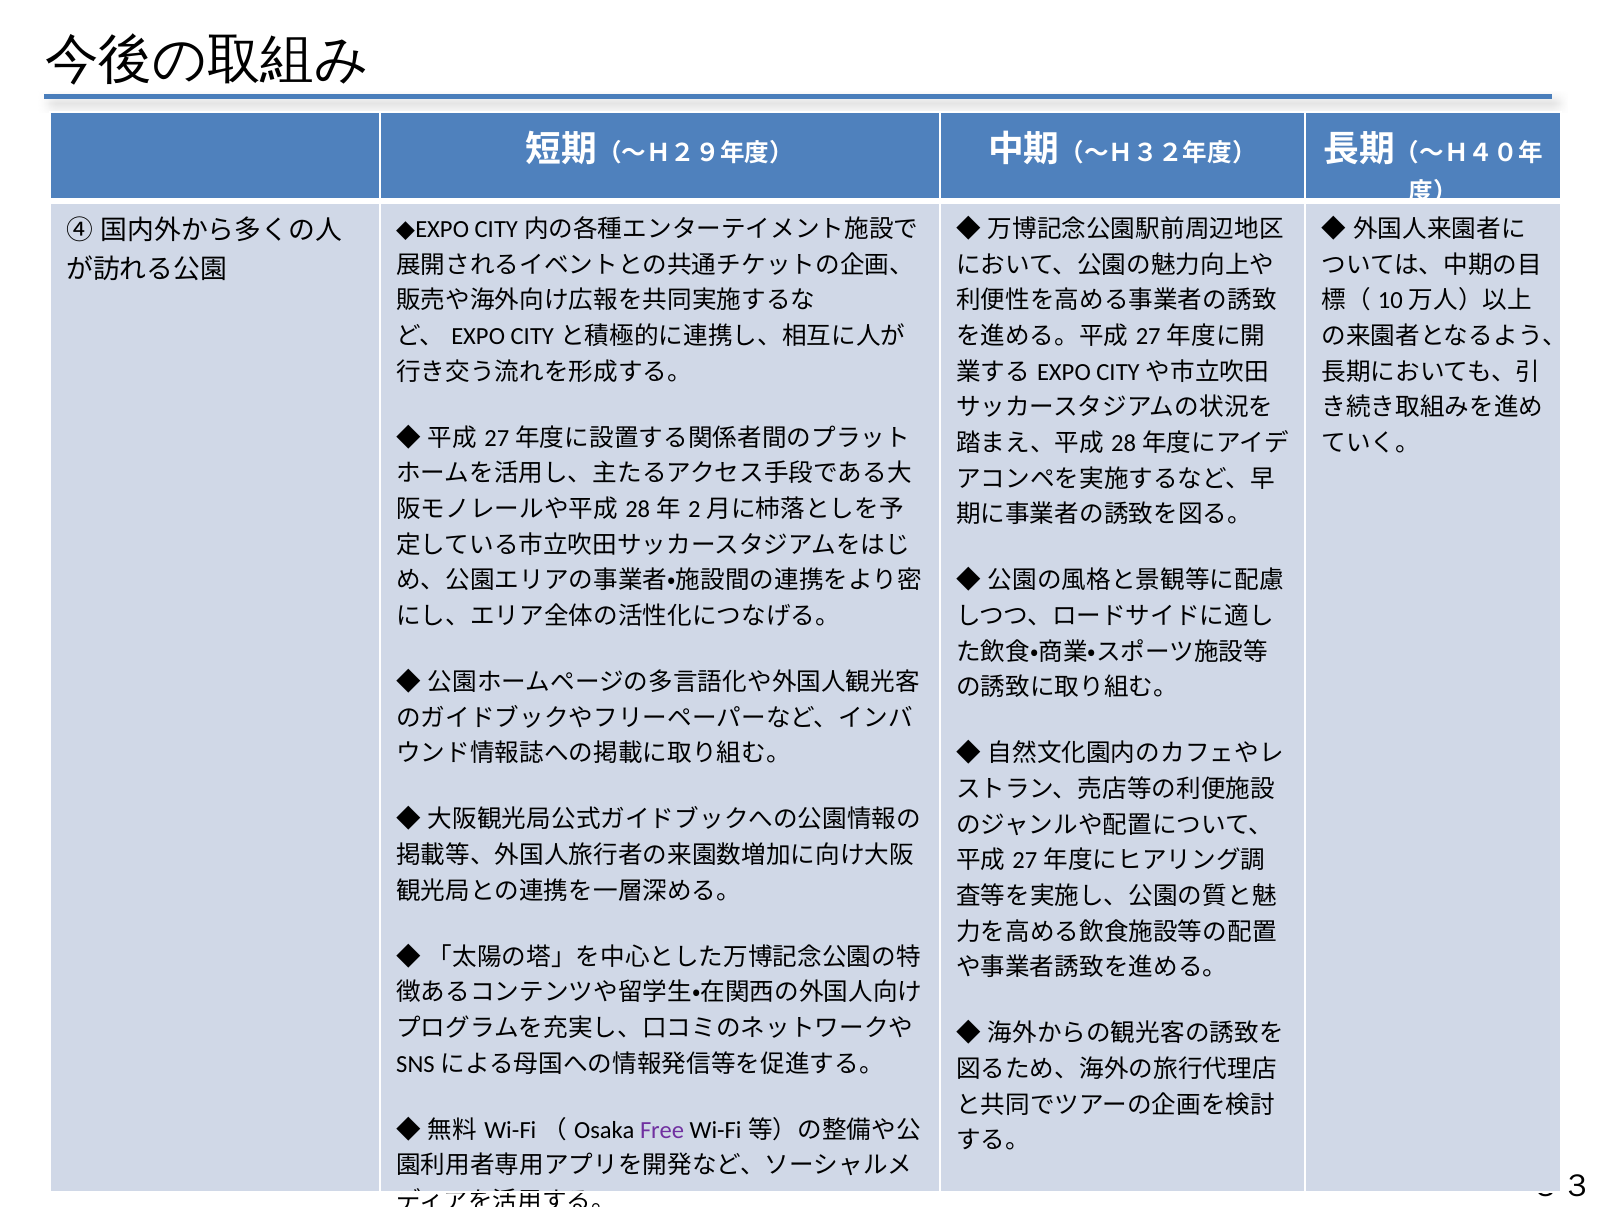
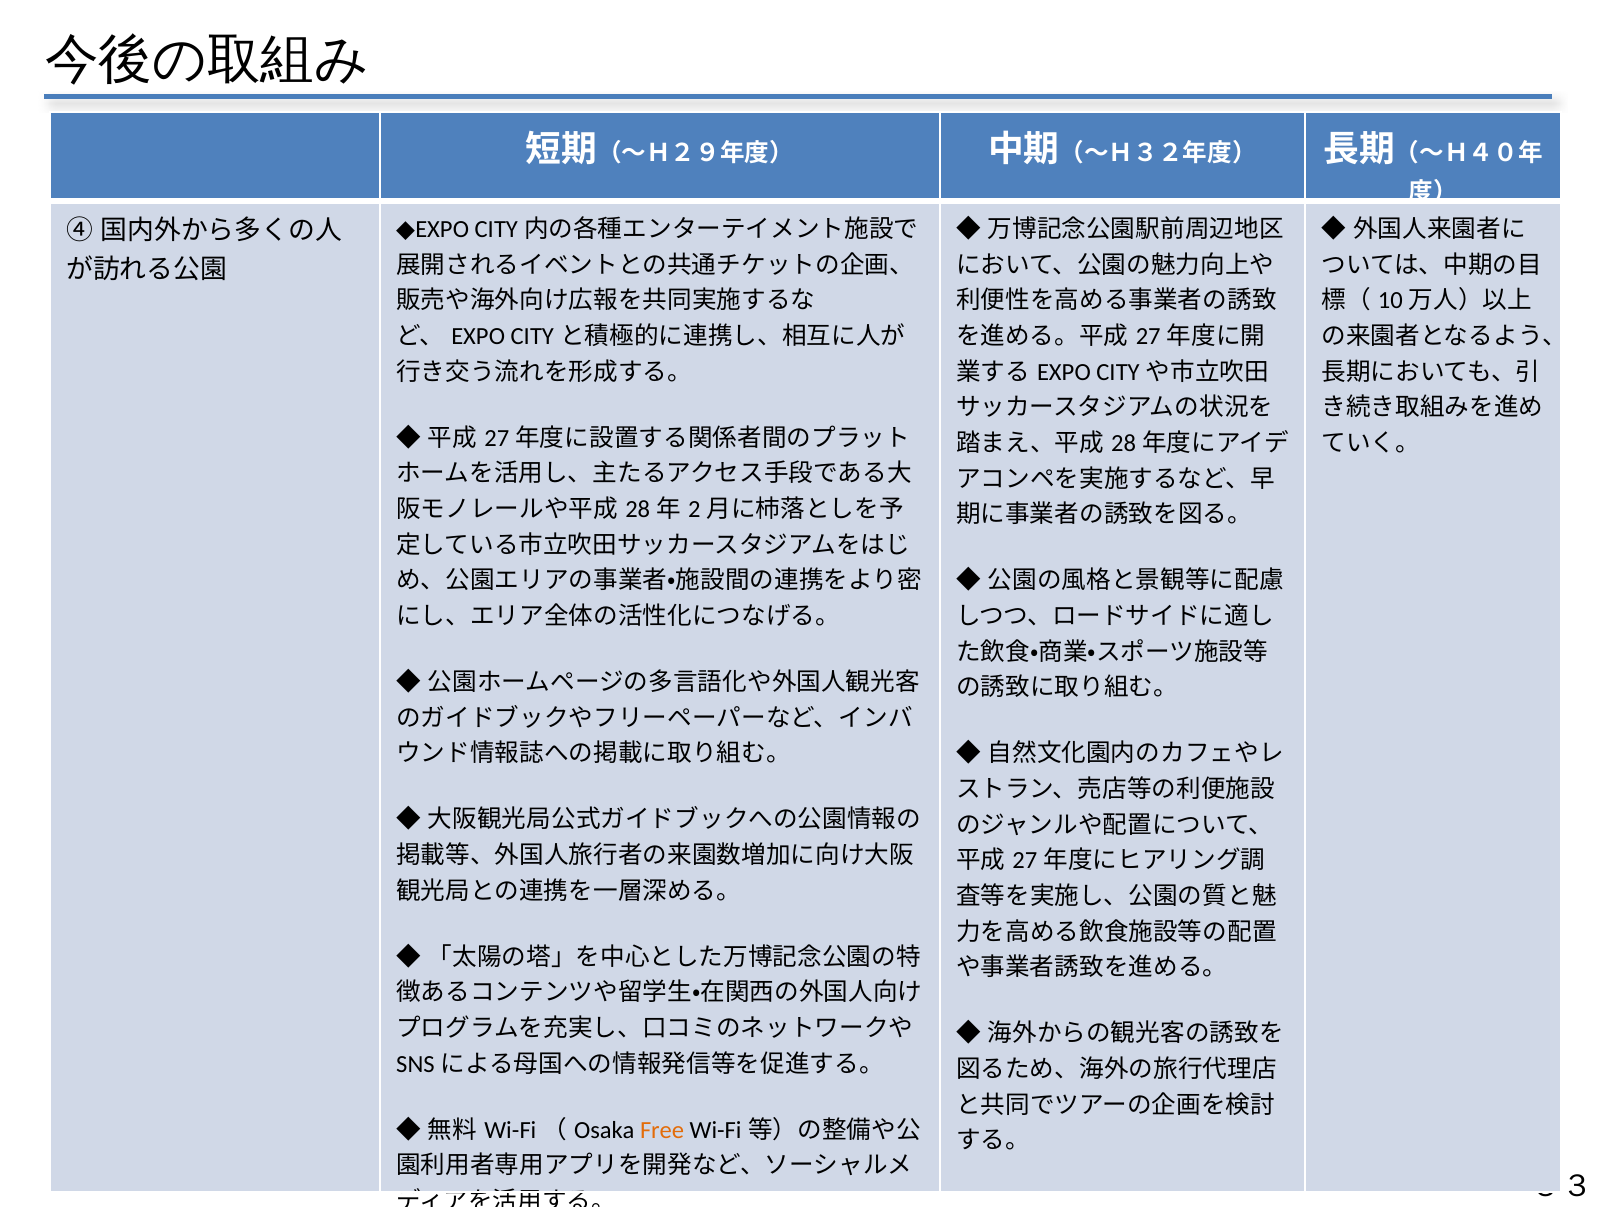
Free colour: purple -> orange (662, 1130)
